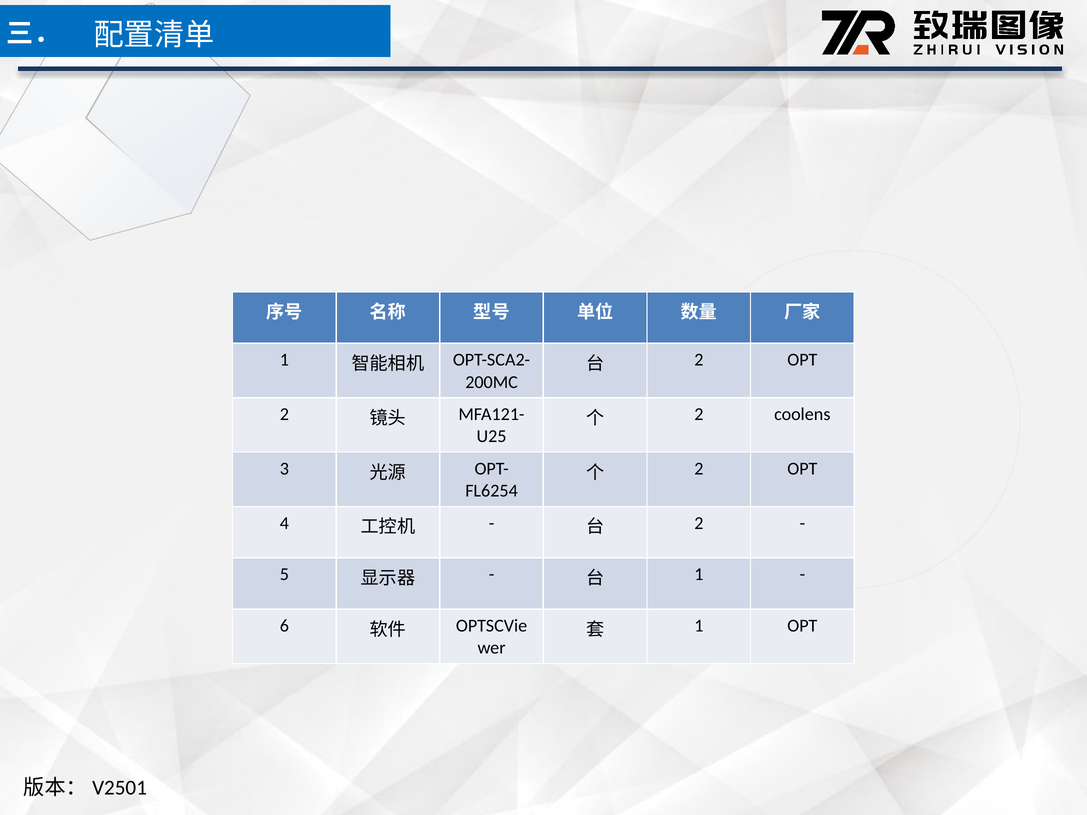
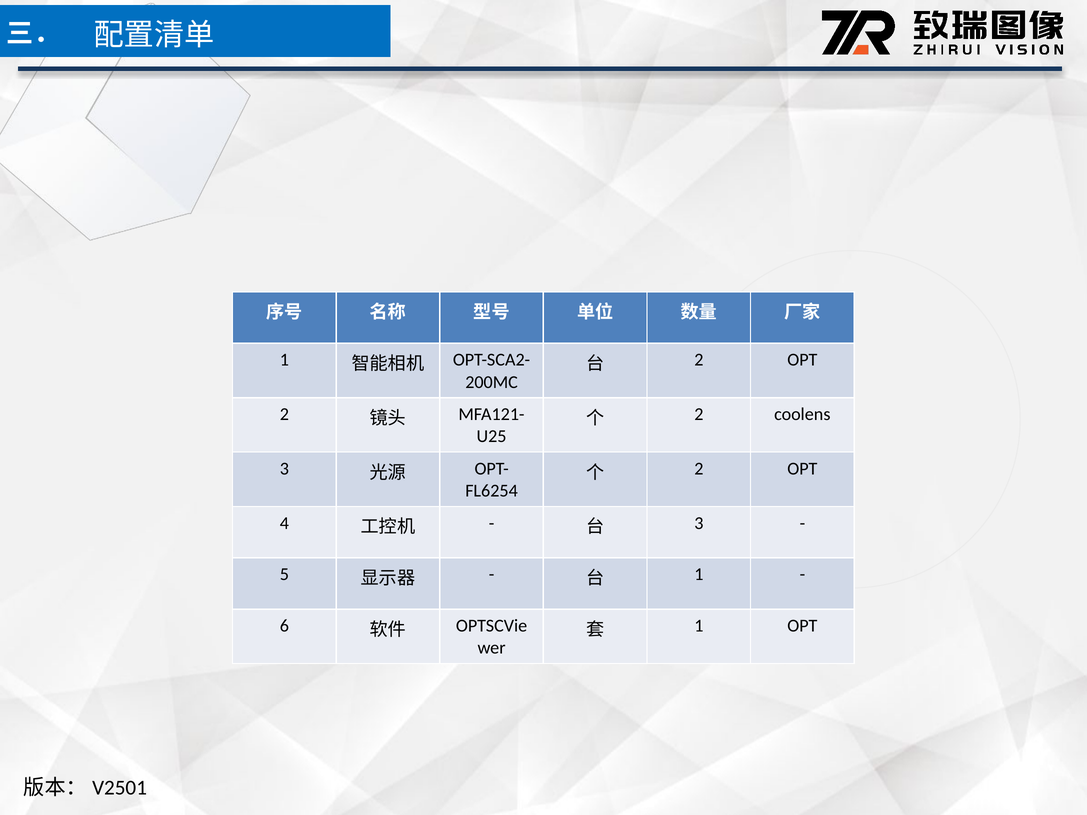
2: 2 -> 3 (699, 523)
